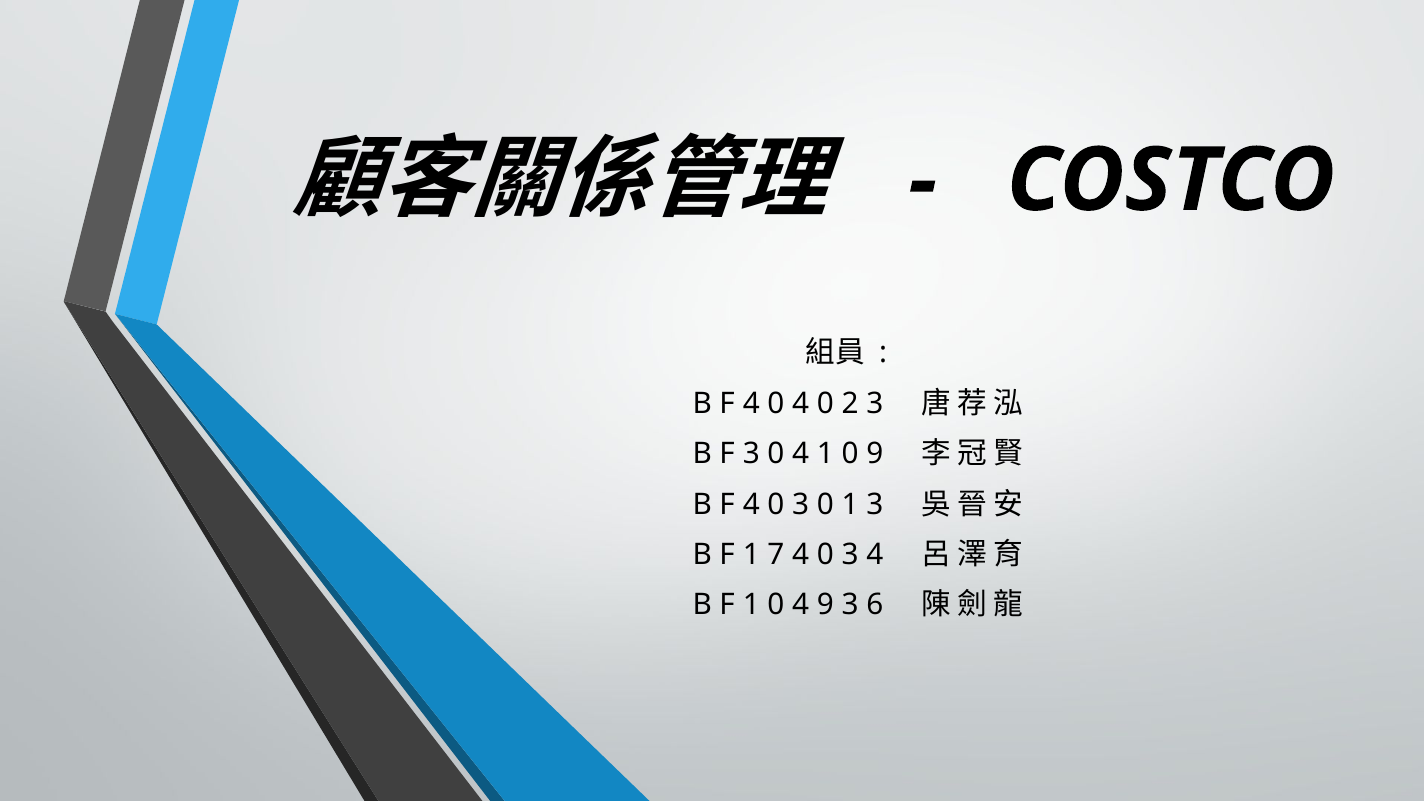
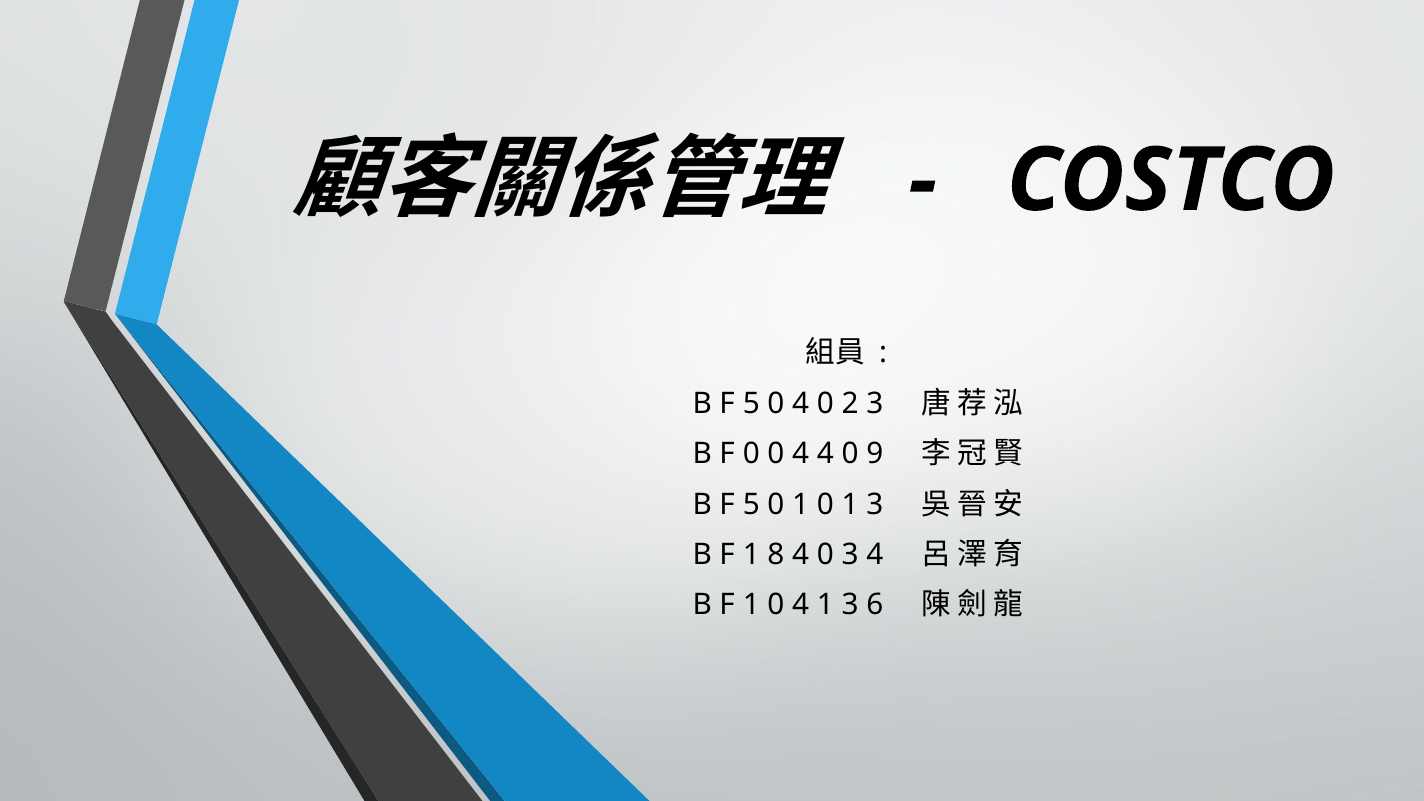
4: 4 -> 5 (751, 403)
F 3: 3 -> 0 (751, 454)
4 1: 1 -> 4 (825, 454)
4: 4 -> 5 (751, 504)
3: 3 -> 1 (801, 504)
7: 7 -> 8 (776, 555)
4 9: 9 -> 1 (825, 605)
